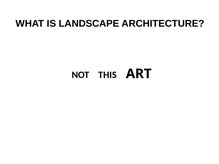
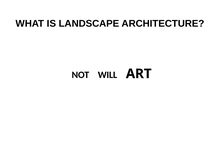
THIS: THIS -> WILL (108, 75)
